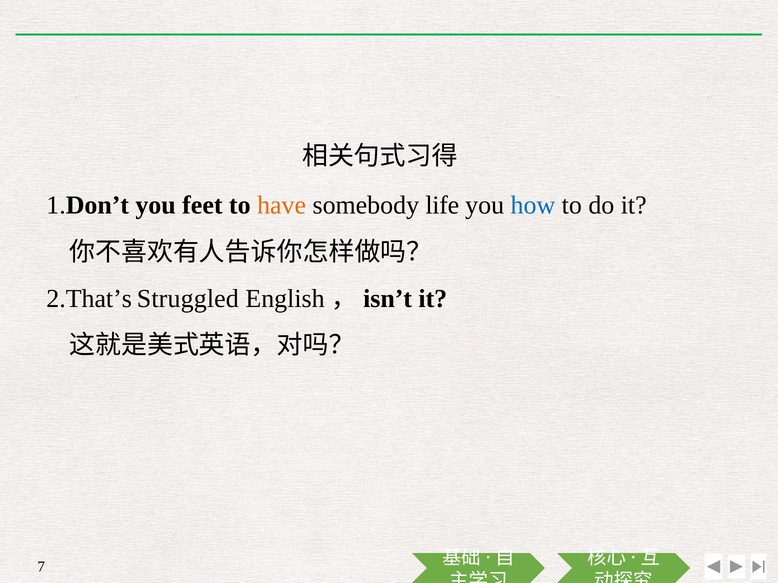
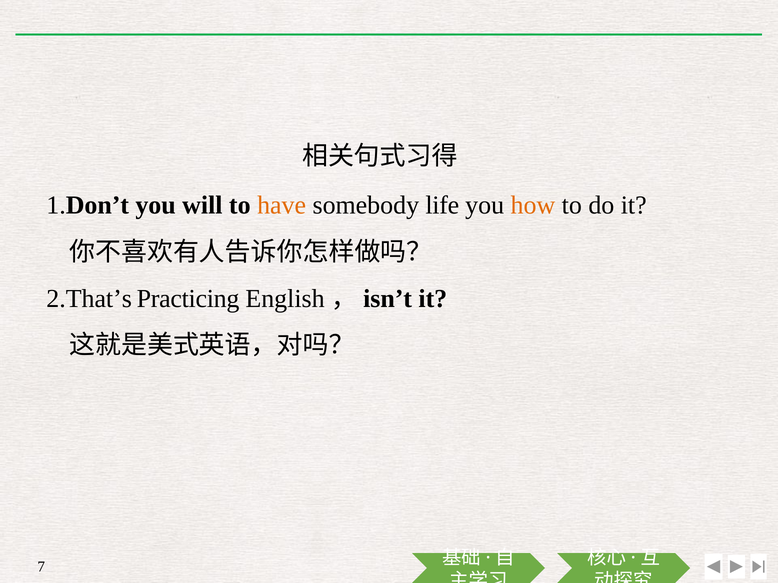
feet: feet -> will (202, 206)
how colour: blue -> orange (533, 206)
Struggled: Struggled -> Practicing (188, 299)
